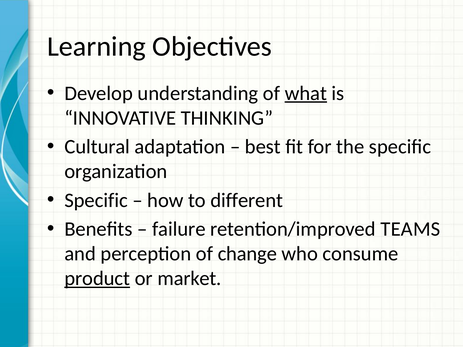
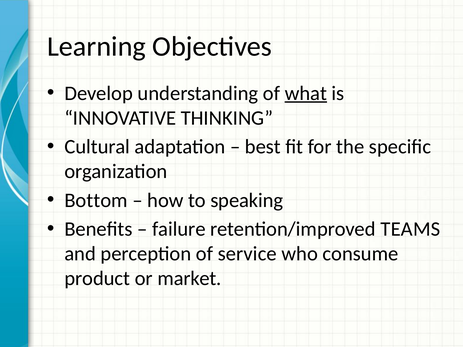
Specific: Specific -> Bottom (96, 200)
different: different -> speaking (247, 200)
change: change -> service (247, 254)
product underline: present -> none (97, 279)
